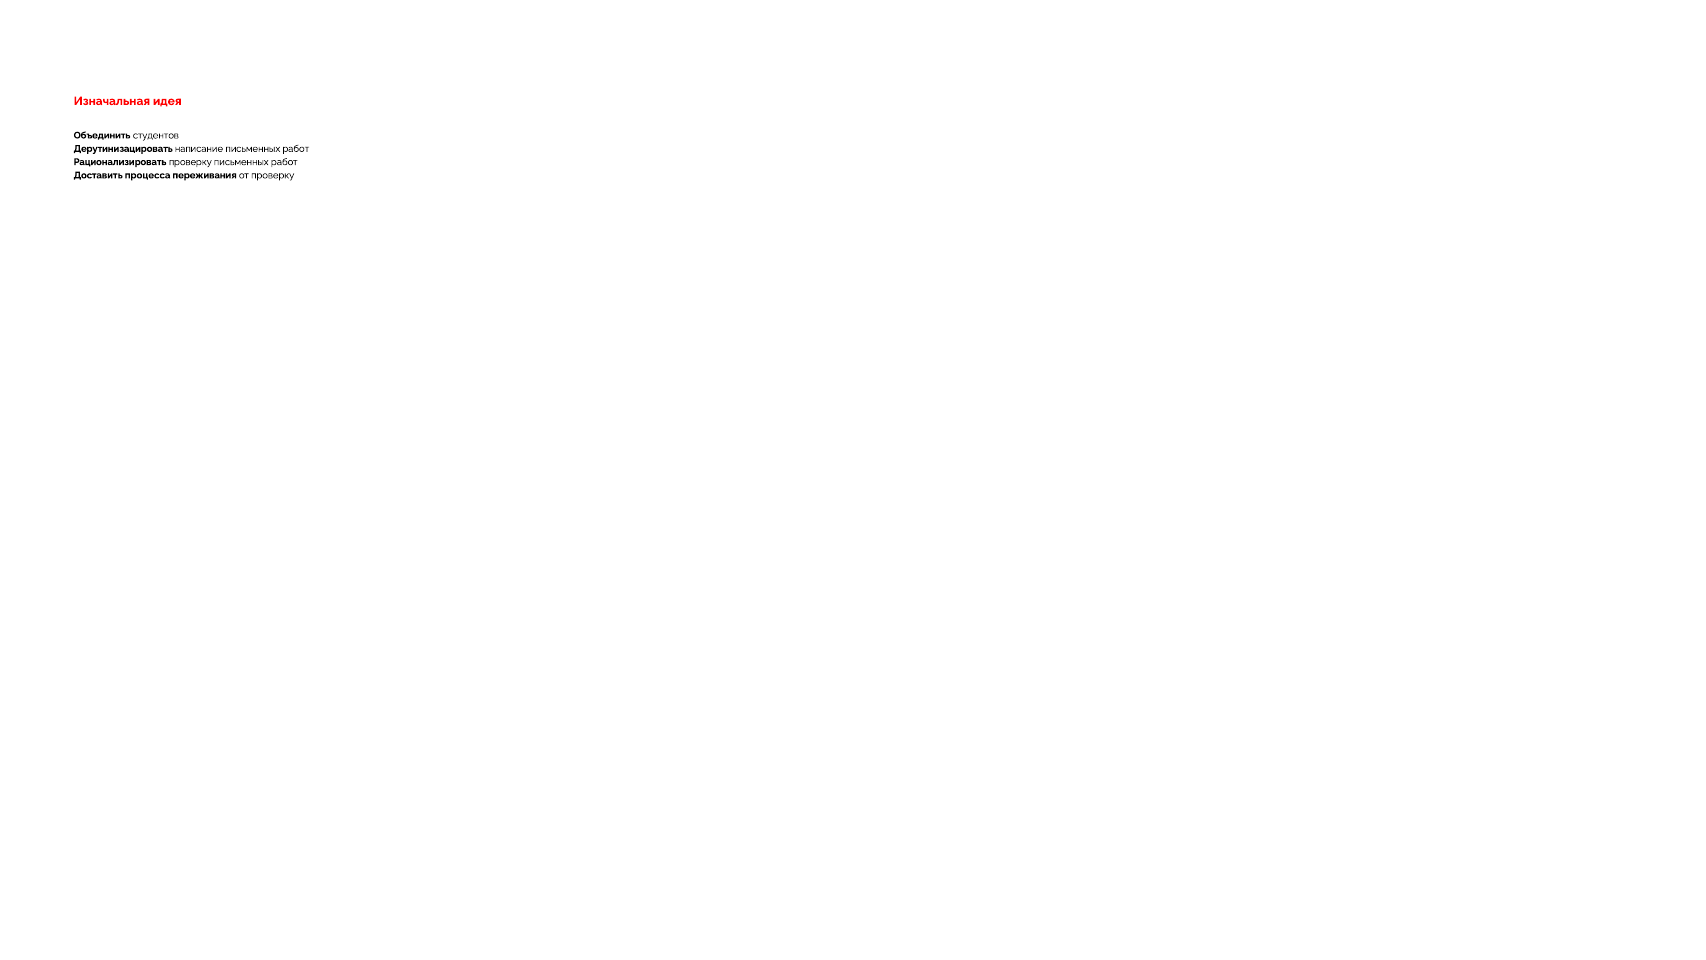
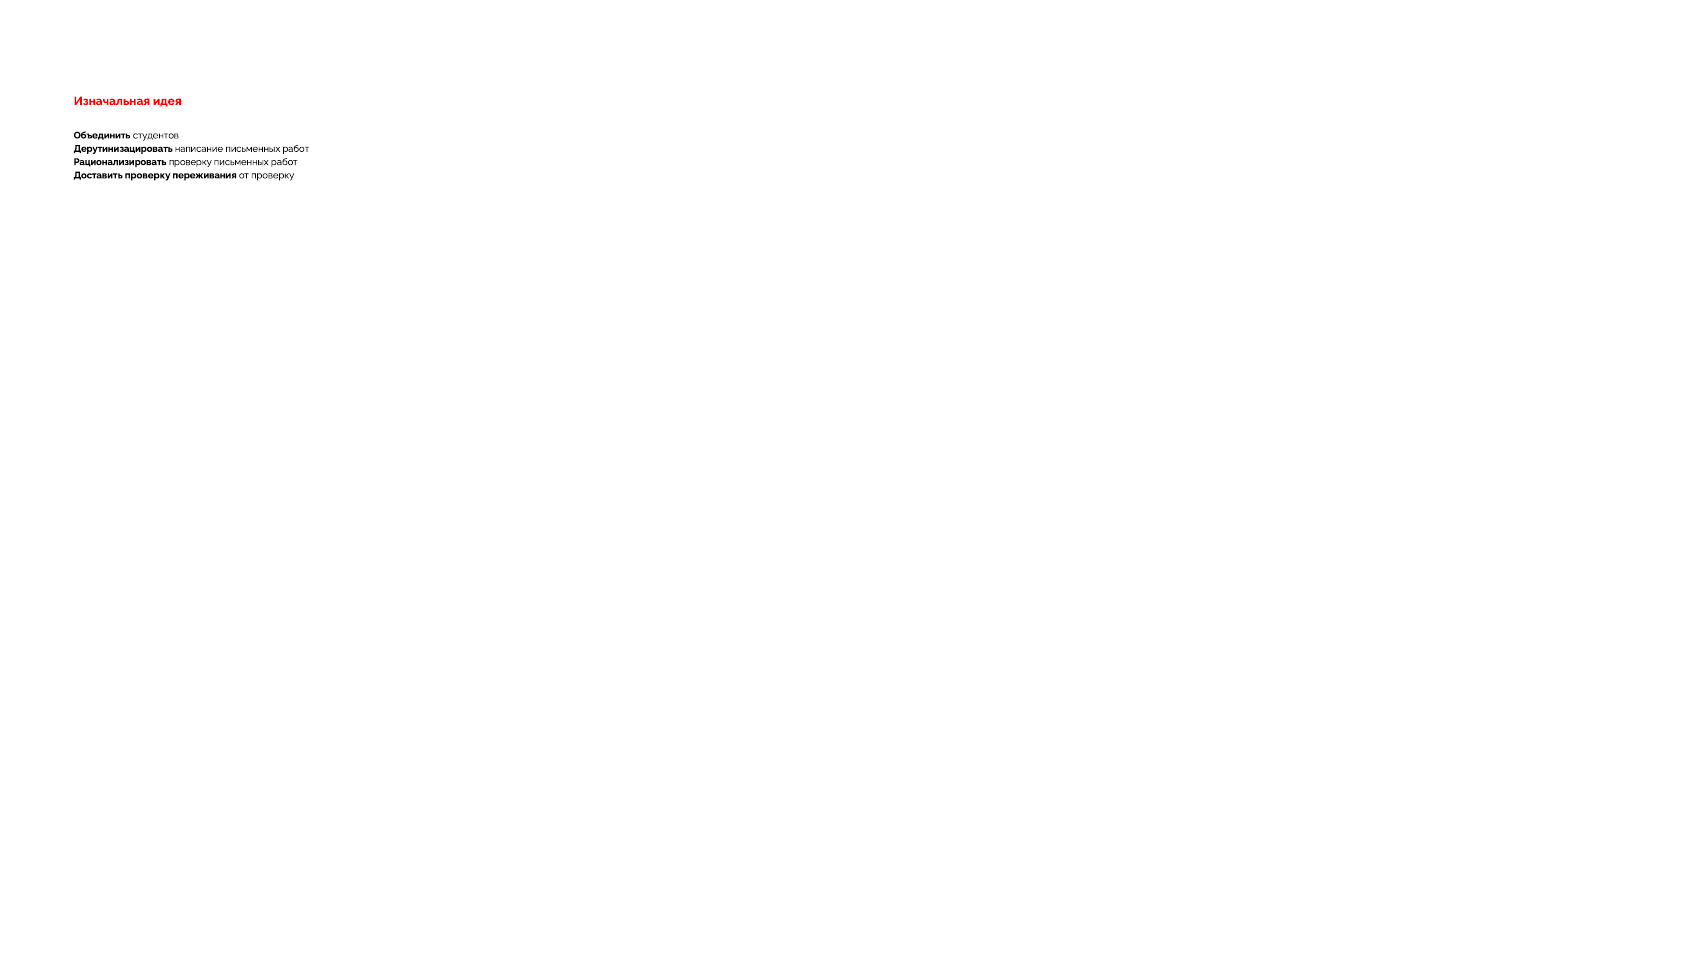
Доставить процесса: процесса -> проверку (148, 175)
